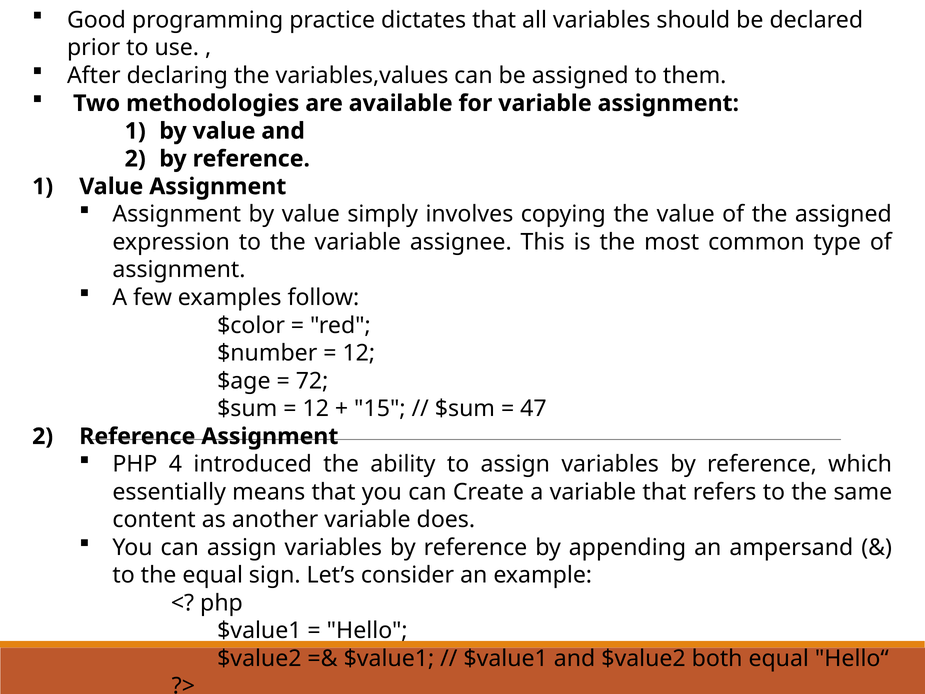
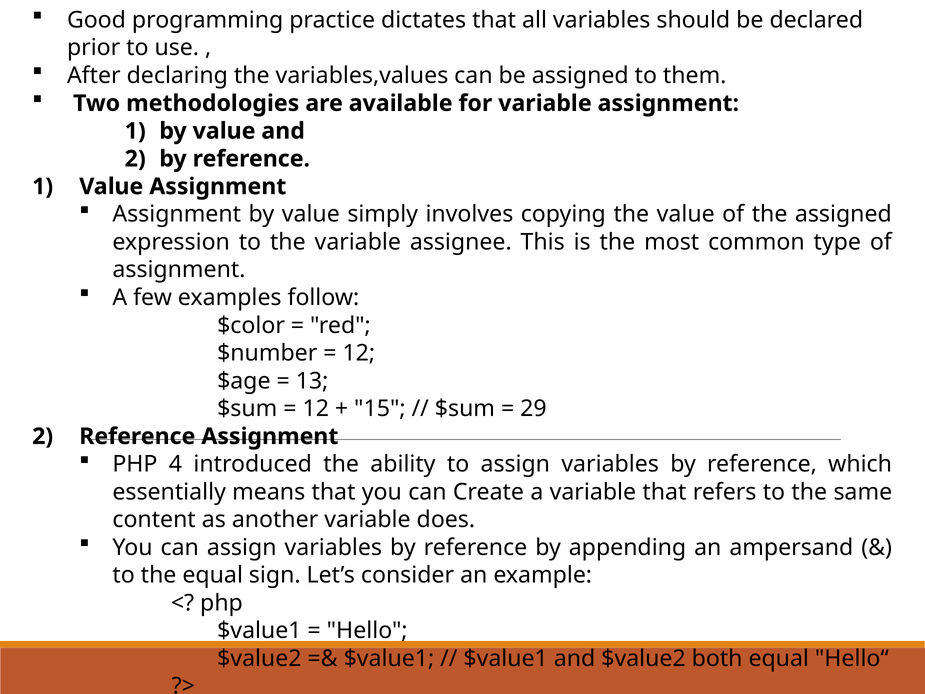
72: 72 -> 13 (312, 381)
47: 47 -> 29 (533, 409)
